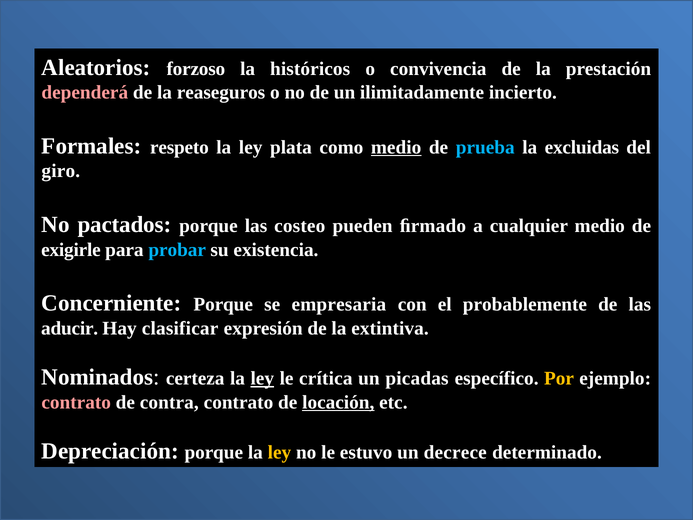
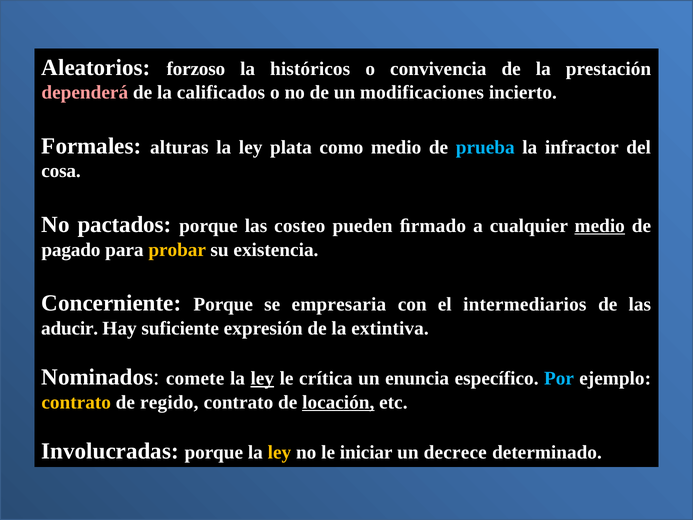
reaseguros: reaseguros -> calificados (221, 92)
ilimitadamente: ilimitadamente -> modificaciones (422, 92)
respeto: respeto -> alturas (179, 147)
medio underline: present -> none (396, 147)
excluidas: excluidas -> infractor (582, 147)
giro: giro -> cosa (61, 171)
medio underline: none -> present (600, 226)
exigirle: exigirle -> pagado (71, 250)
probar colour: light blue -> yellow (177, 250)
probablemente: probablemente -> intermediarios (525, 304)
clasificar: clasificar -> suficiente (180, 328)
certeza: certeza -> comete (195, 378)
picadas: picadas -> enuncia (417, 378)
Por colour: yellow -> light blue (559, 378)
contrato colour: pink -> yellow (76, 402)
contra: contra -> regido (169, 402)
Depreciación: Depreciación -> Involucradas (110, 451)
estuvo: estuvo -> iniciar (366, 452)
